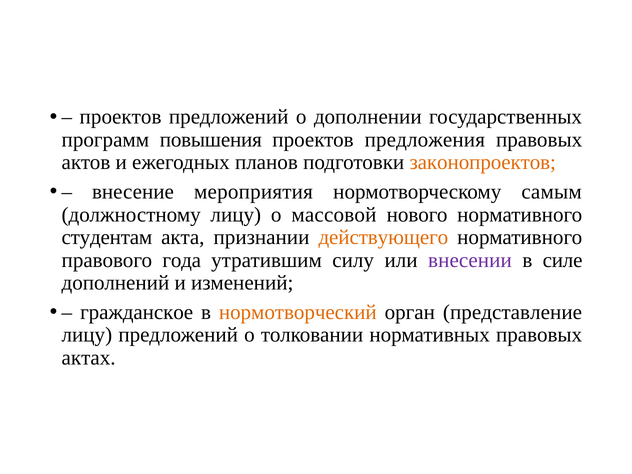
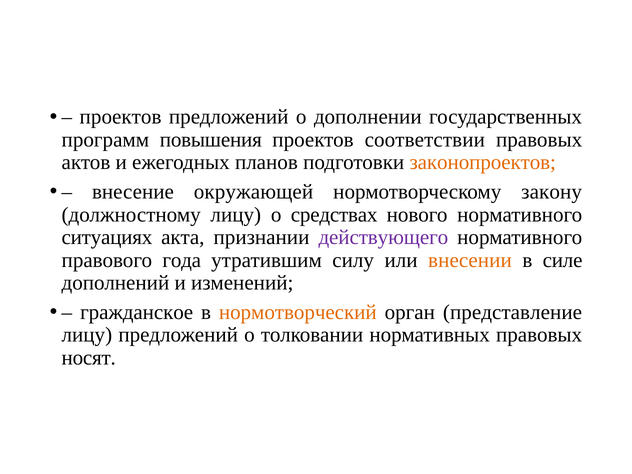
предложения: предложения -> соответствии (425, 140)
мероприятия: мероприятия -> окружающей (254, 192)
самым: самым -> закону (552, 192)
массовой: массовой -> средствах (334, 215)
студентам: студентам -> ситуациях (107, 237)
действующего colour: orange -> purple (383, 237)
внесении colour: purple -> orange (470, 260)
актах: актах -> носят (89, 358)
